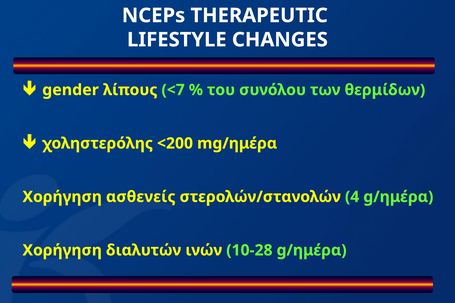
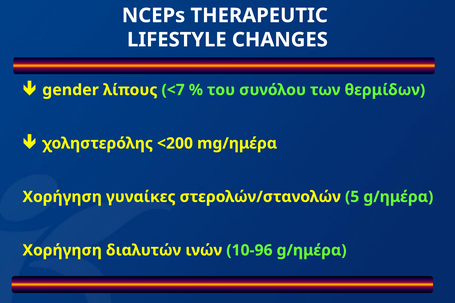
ασθενείς: ασθενείς -> γυναίκες (141, 197)
4: 4 -> 5 (352, 197)
10-28: 10-28 -> 10-96 (249, 251)
